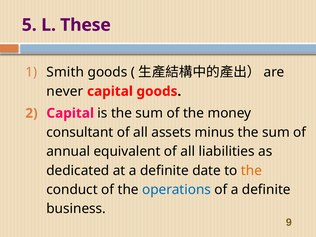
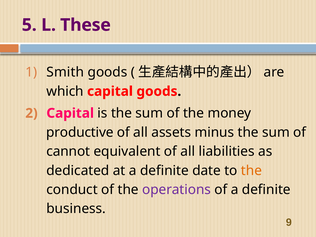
never: never -> which (65, 91)
consultant: consultant -> productive (80, 132)
annual: annual -> cannot (68, 151)
operations colour: blue -> purple (177, 190)
